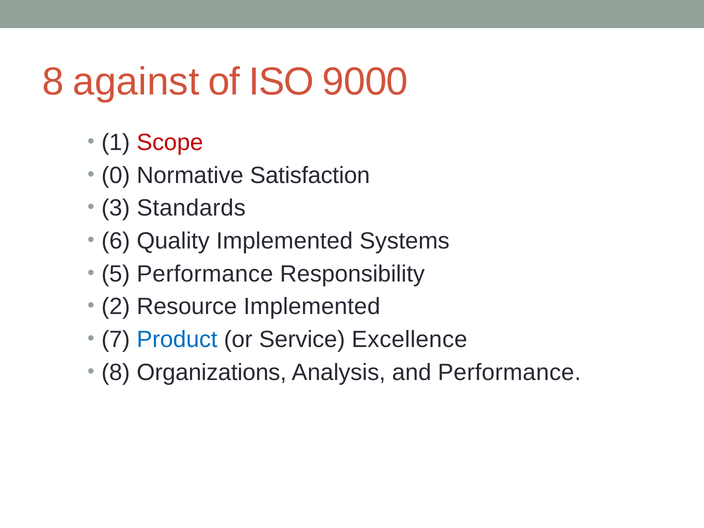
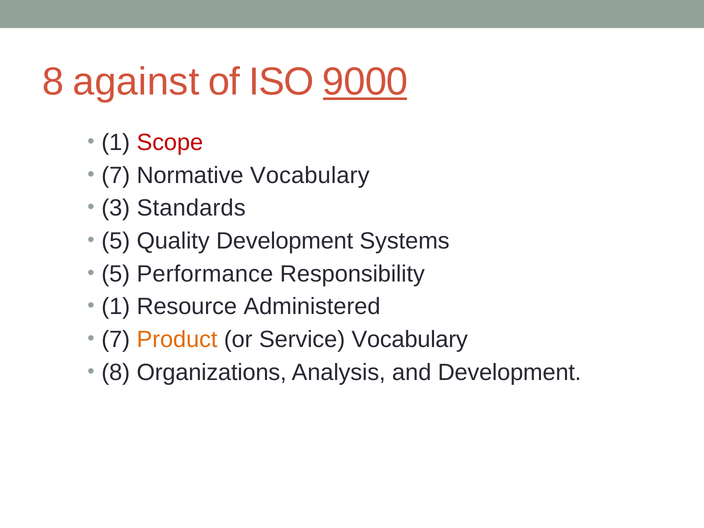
9000 underline: none -> present (365, 82)
0: 0 -> 7 (116, 175)
Normative Satisfaction: Satisfaction -> Vocabulary (310, 175)
6: 6 -> 5 (116, 241)
Quality Implemented: Implemented -> Development (285, 241)
2: 2 -> 1 (116, 307)
Resource Implemented: Implemented -> Administered (312, 307)
Product colour: blue -> orange (177, 340)
Service Excellence: Excellence -> Vocabulary (410, 340)
and Performance: Performance -> Development (510, 372)
